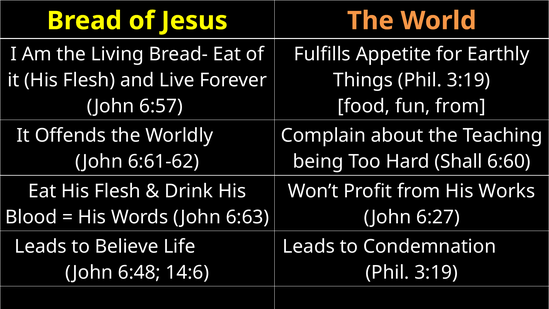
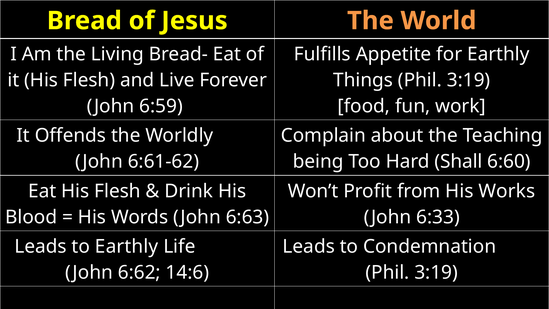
6:57: 6:57 -> 6:59 (161, 106)
fun from: from -> work (461, 106)
6:27: 6:27 -> 6:33 (438, 217)
to Believe: Believe -> Earthly (127, 246)
6:48: 6:48 -> 6:62 (139, 272)
